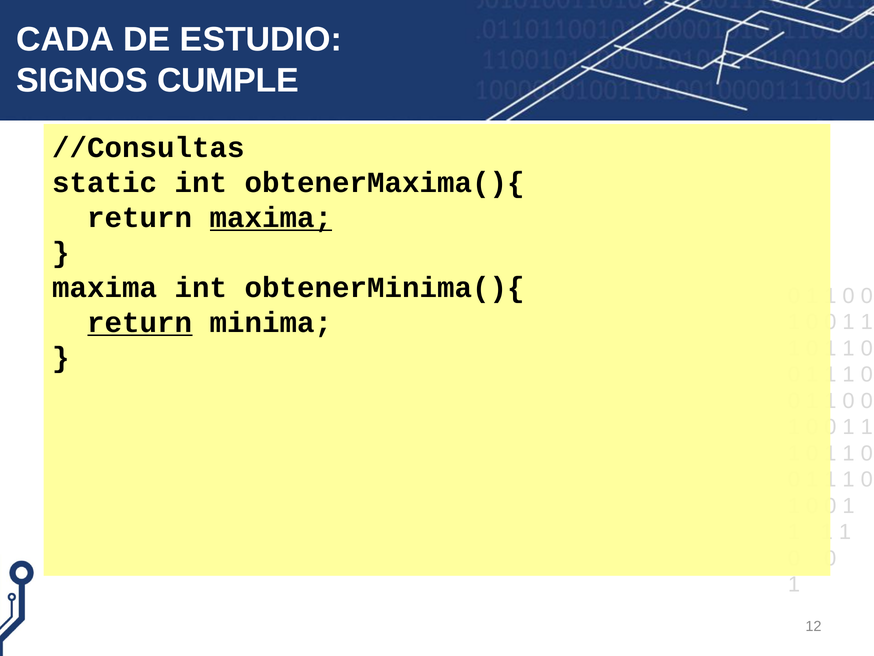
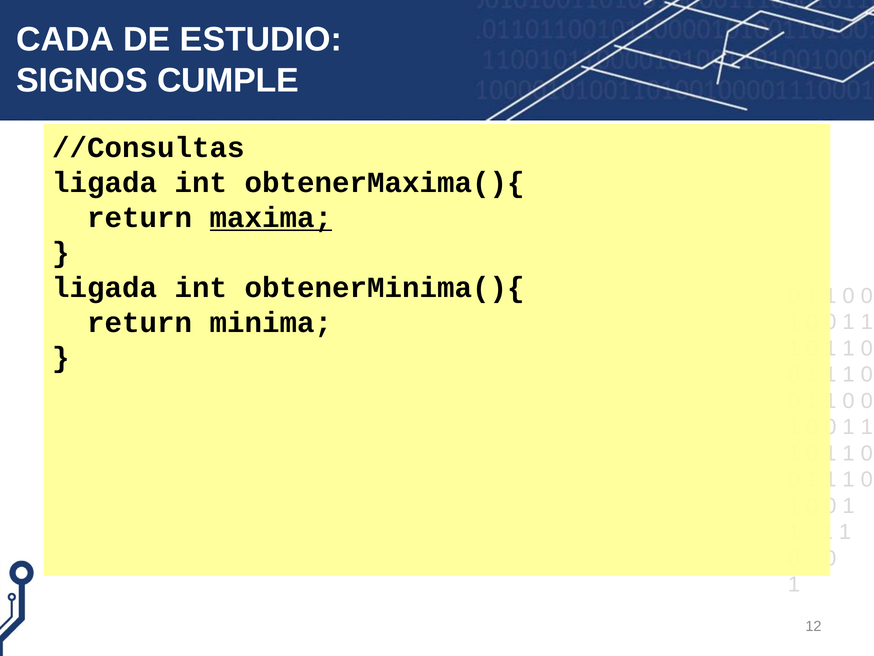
static: static -> ligada (105, 183)
maxima: maxima -> ligada (105, 288)
return underline: present -> none (140, 323)
